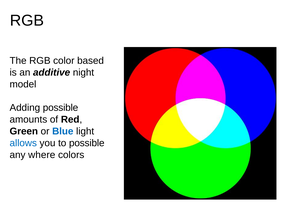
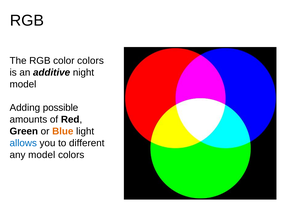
color based: based -> colors (90, 61)
Blue colour: blue -> orange (63, 131)
to possible: possible -> different (87, 143)
any where: where -> model (42, 155)
